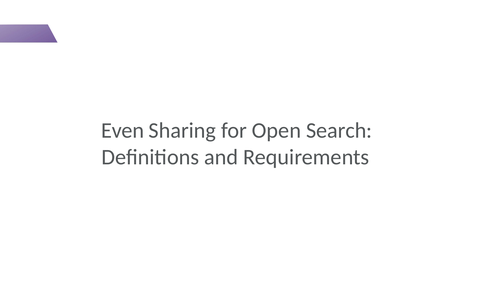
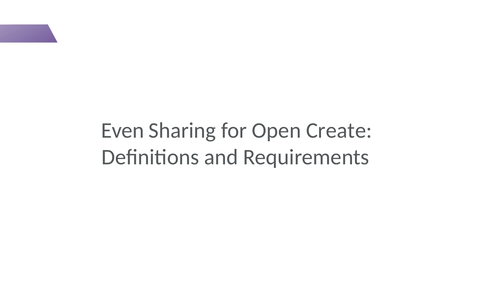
Search: Search -> Create (339, 131)
